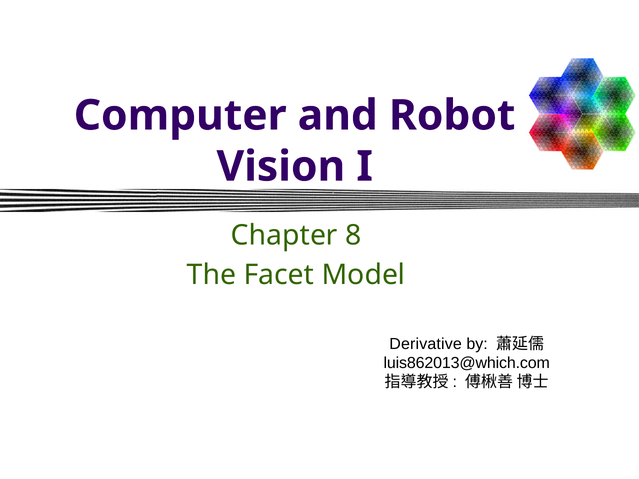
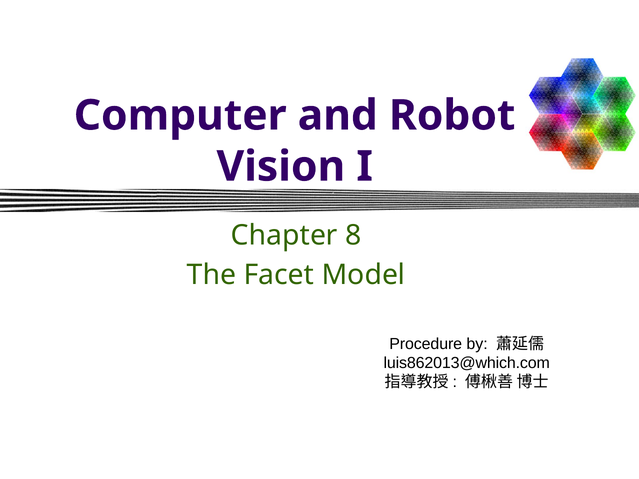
Derivative: Derivative -> Procedure (426, 344)
